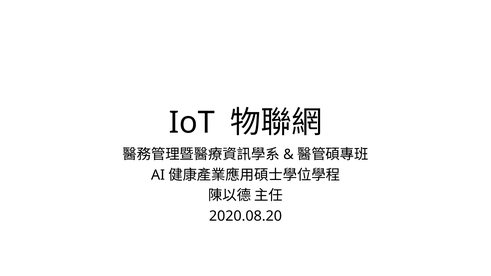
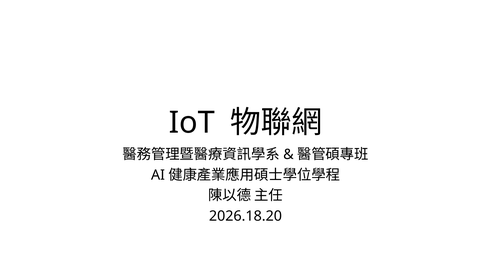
2020.08.20: 2020.08.20 -> 2026.18.20 (245, 216)
